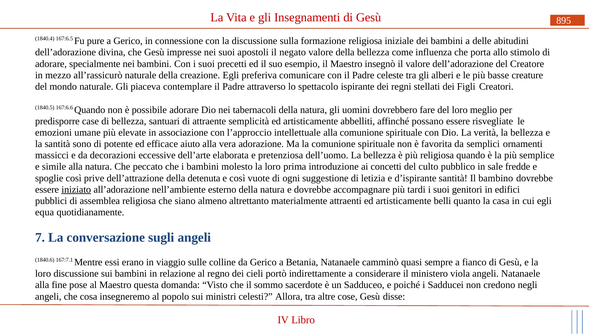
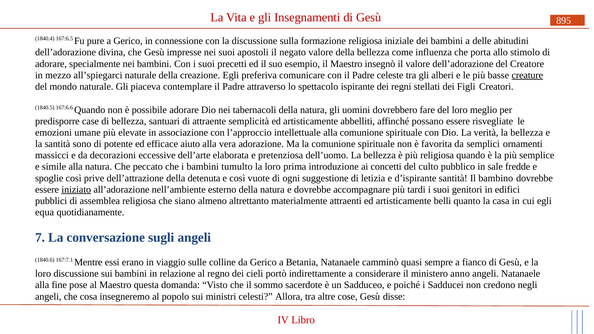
all’rassicurò: all’rassicurò -> all’spiegarci (98, 75)
creature underline: none -> present (527, 75)
molesto: molesto -> tumulto (237, 167)
viola: viola -> anno (460, 274)
